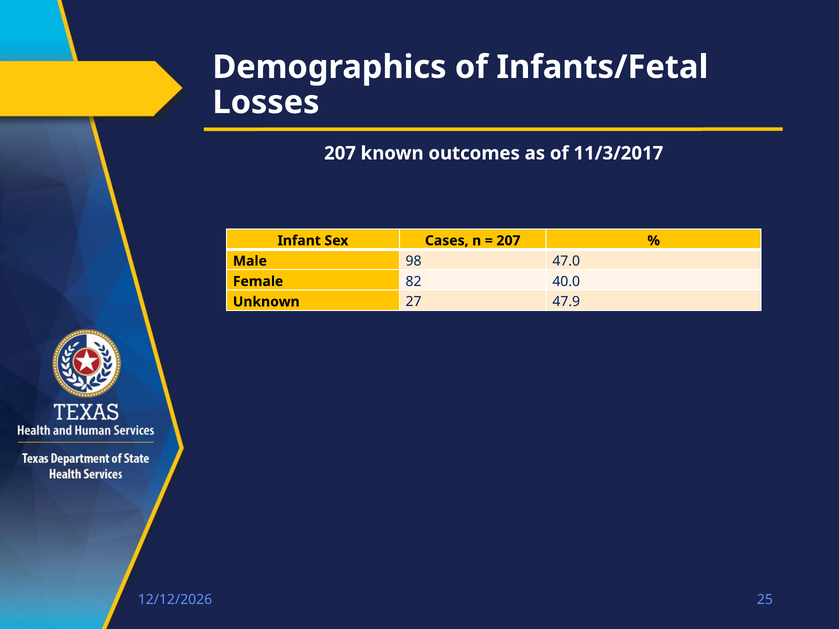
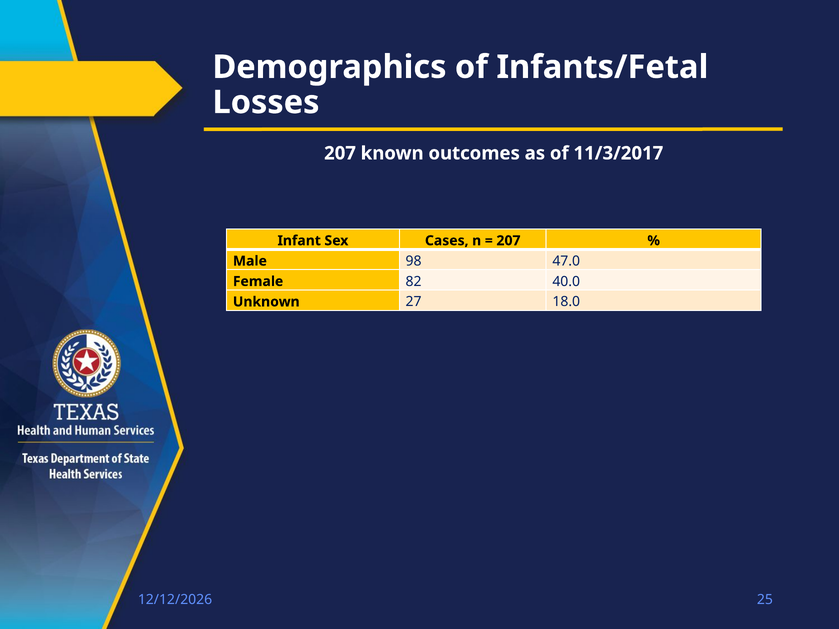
47.9: 47.9 -> 18.0 (566, 302)
